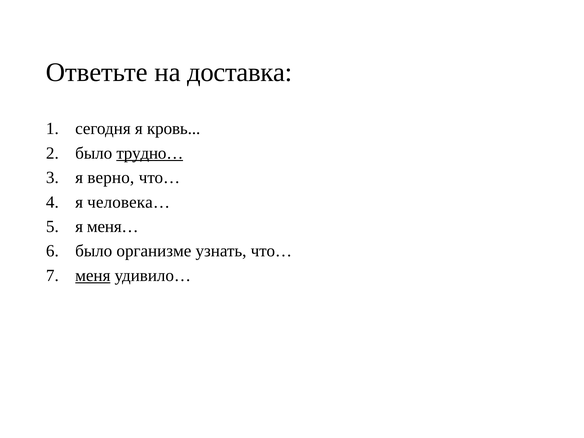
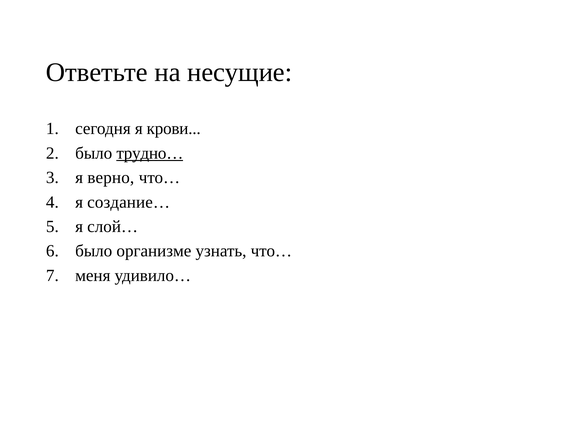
доставка: доставка -> несущие (240, 72)
кровь: кровь -> крови (174, 129)
человека…: человека… -> создание… (129, 202)
меня…: меня… -> слой… (113, 227)
меня underline: present -> none (93, 276)
